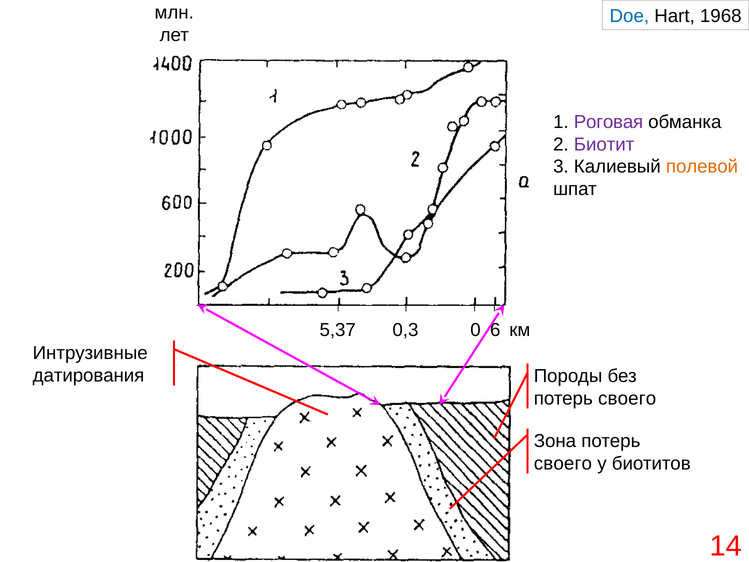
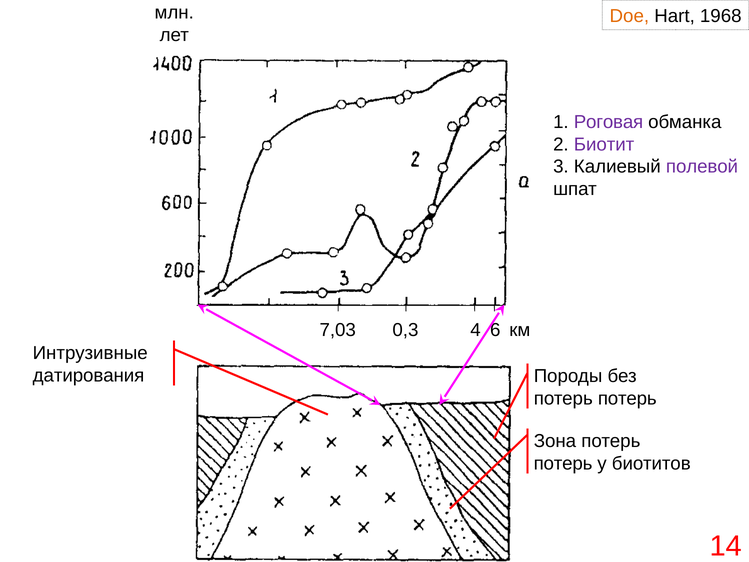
Doe colour: blue -> orange (629, 16)
полевой colour: orange -> purple (702, 167)
5,37: 5,37 -> 7,03 (338, 330)
0: 0 -> 4 (476, 330)
своего: своего -> потерь (627, 398)
своего: своего -> потерь (563, 463)
